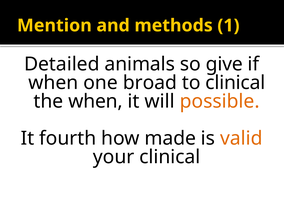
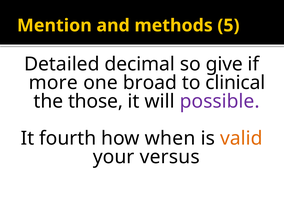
1: 1 -> 5 (228, 26)
animals: animals -> decimal (140, 64)
when: when -> more (53, 83)
the when: when -> those (96, 101)
possible colour: orange -> purple (220, 101)
made: made -> when (170, 138)
your clinical: clinical -> versus (170, 157)
